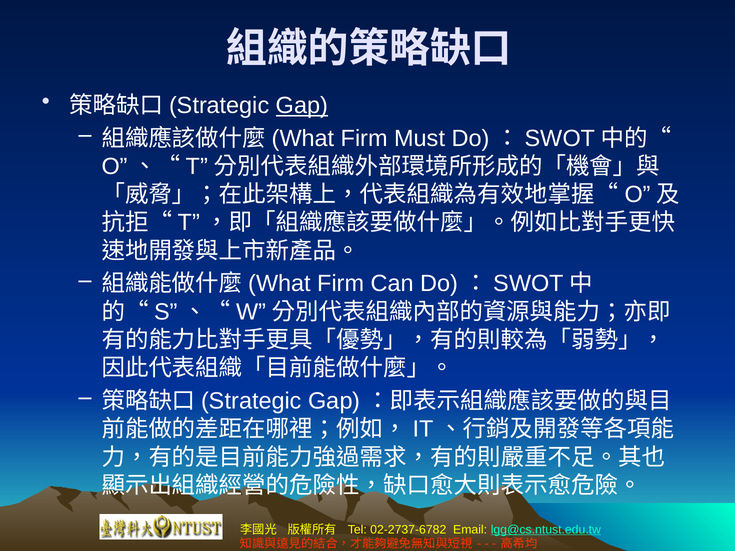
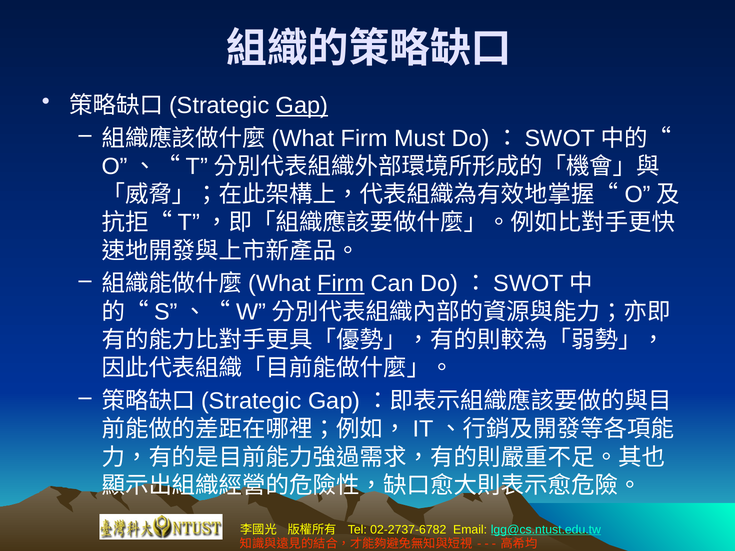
Firm underline: none -> present (341, 284)
